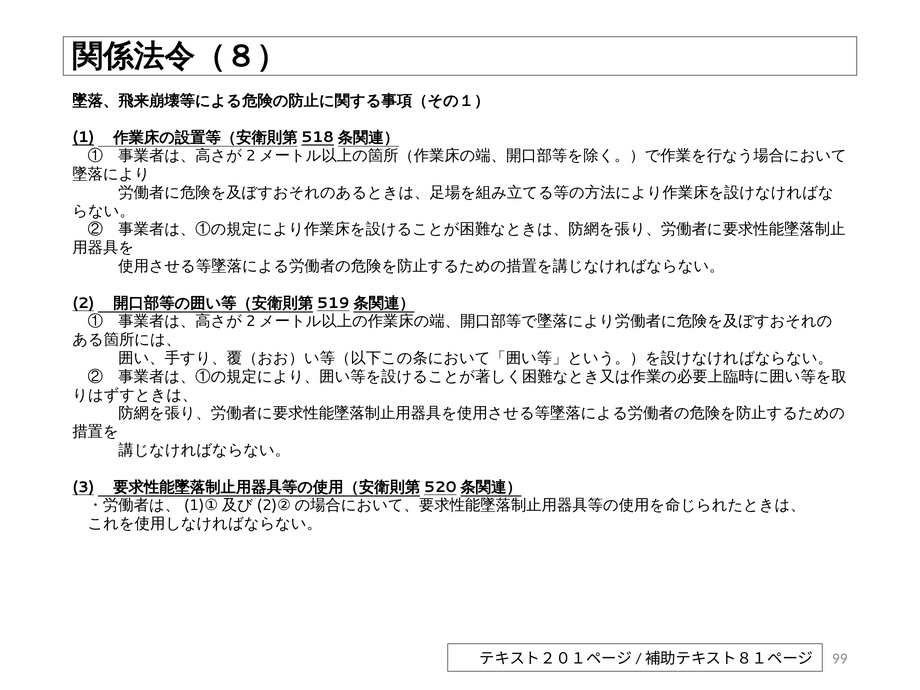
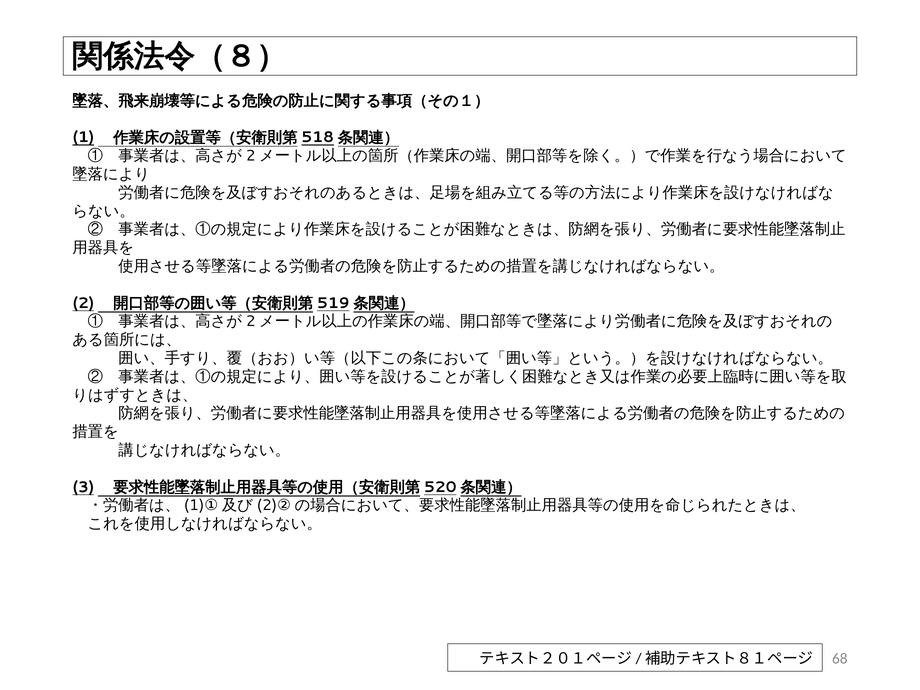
99: 99 -> 68 (840, 659)
